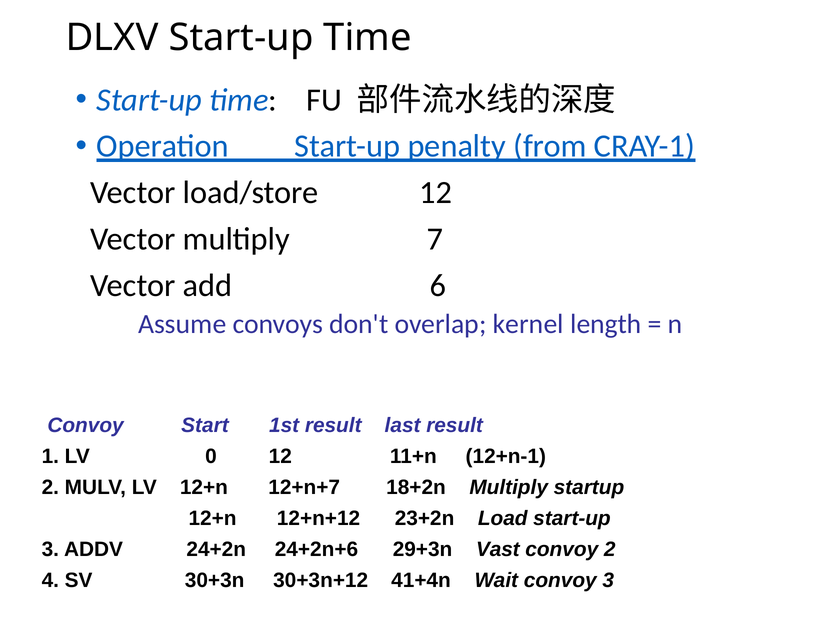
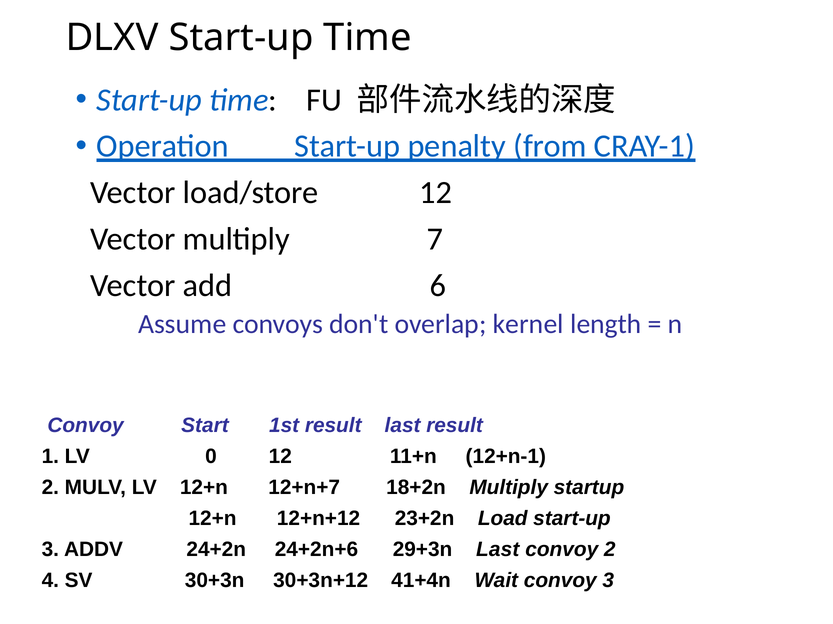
29+3n Vast: Vast -> Last (498, 550)
